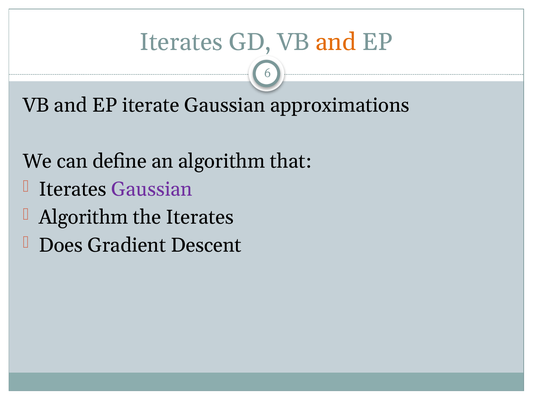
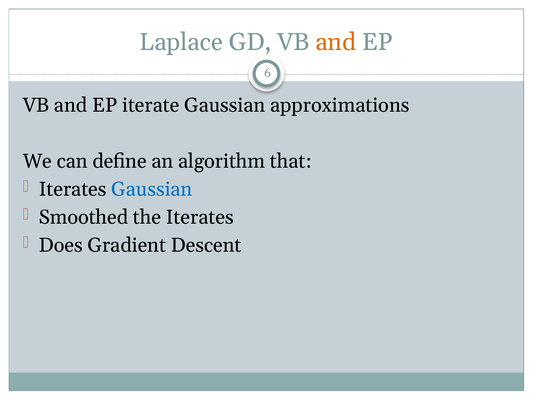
Iterates: Iterates -> Laplace (181, 42)
Gaussian colour: purple -> blue (152, 189)
Algorithm: Algorithm -> Smoothed (84, 217)
